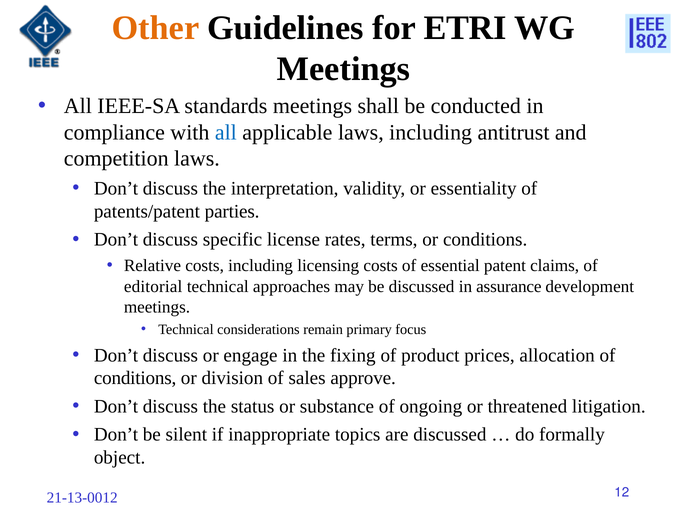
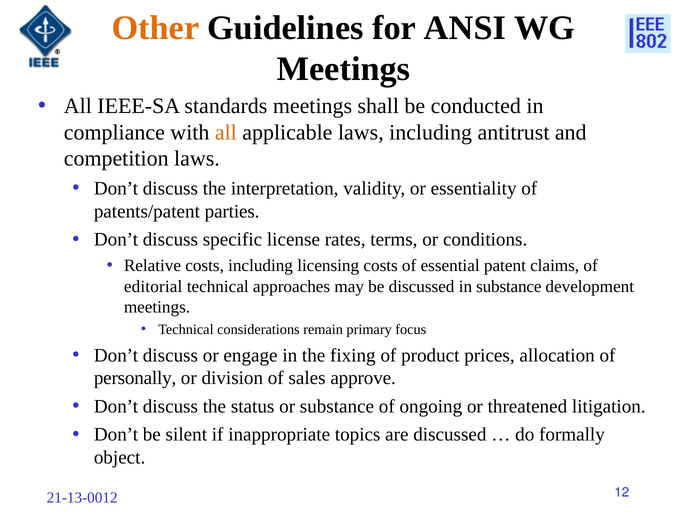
ETRI: ETRI -> ANSI (465, 28)
all colour: blue -> orange (226, 132)
in assurance: assurance -> substance (509, 287)
conditions: conditions -> personally (135, 378)
